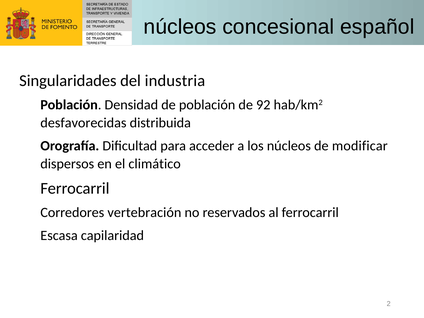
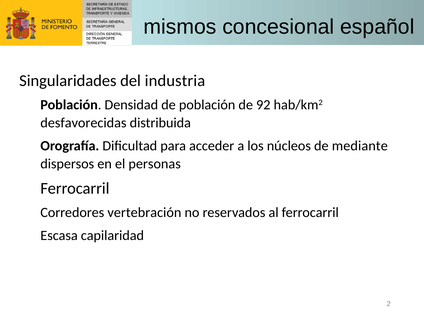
núcleos: núcleos -> mismos (180, 27)
modificar: modificar -> mediante (360, 146)
climático: climático -> personas (155, 164)
